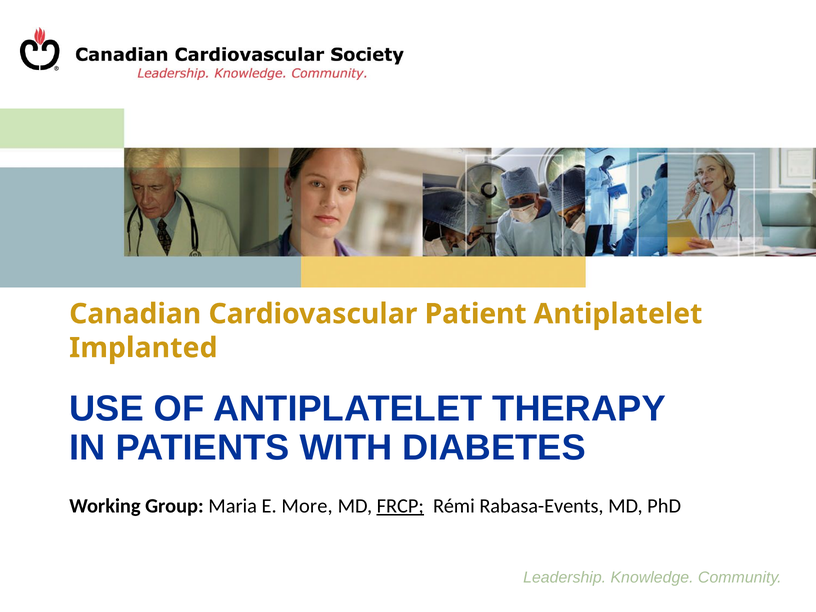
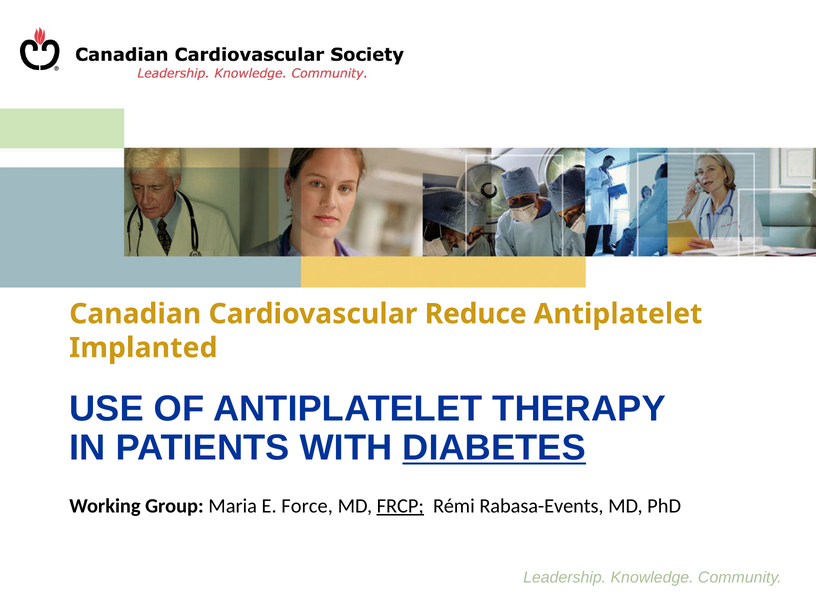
Patient: Patient -> Reduce (476, 314)
DIABETES underline: none -> present (494, 448)
More: More -> Force (307, 506)
